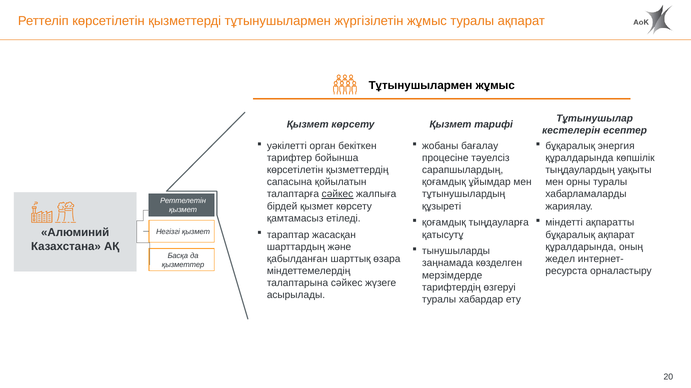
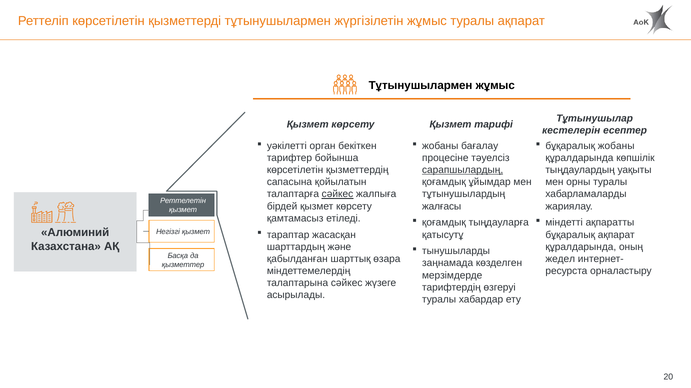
бұқаралық энергия: энергия -> жобаны (616, 146)
сарапшылардың underline: none -> present (463, 170)
құзыреті: құзыреті -> жалғасы (442, 207)
